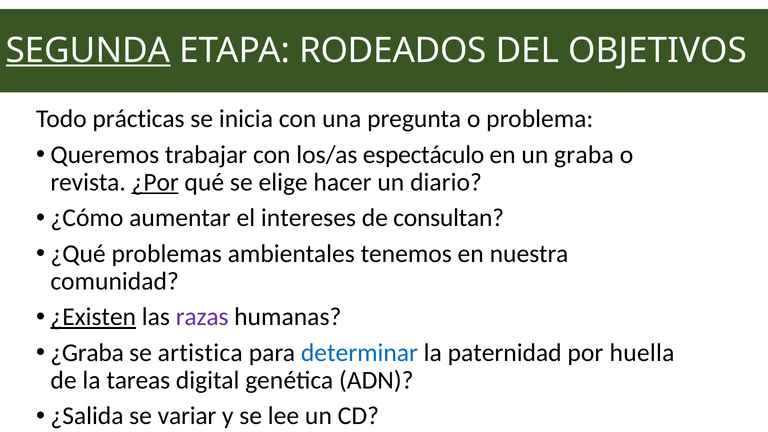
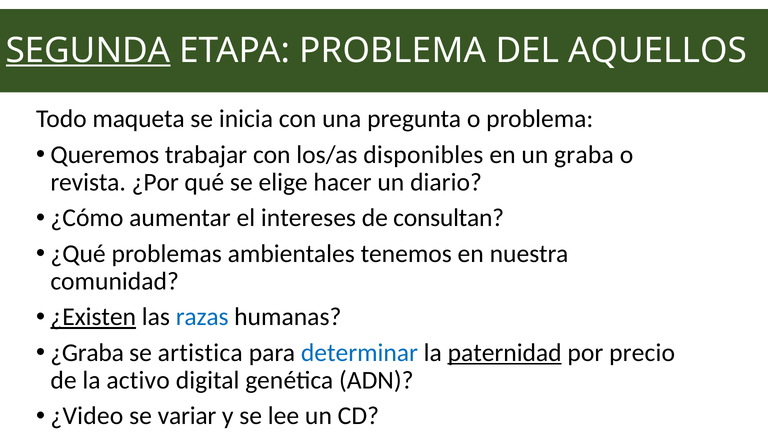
ETAPA RODEADOS: RODEADOS -> PROBLEMA (393, 50)
OBJETIVOS: OBJETIVOS -> AQUELLOS (658, 50)
prácticas: prácticas -> maqueta (139, 119)
espectáculo: espectáculo -> disponibles (423, 155)
¿Por underline: present -> none (155, 182)
razas colour: purple -> blue (202, 317)
paternidad underline: none -> present (505, 353)
huella: huella -> precio (642, 353)
tareas: tareas -> activo (138, 380)
¿Salida: ¿Salida -> ¿Video (87, 416)
